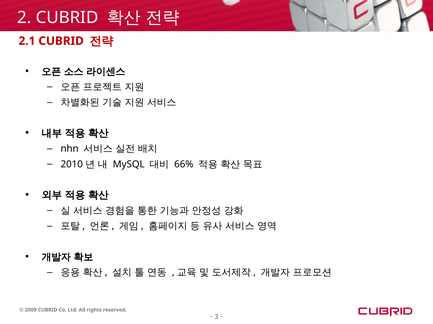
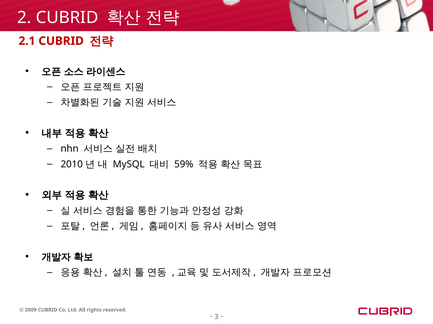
66%: 66% -> 59% (184, 165)
